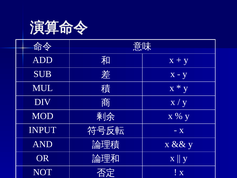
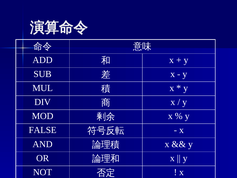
INPUT: INPUT -> FALSE (43, 130)
